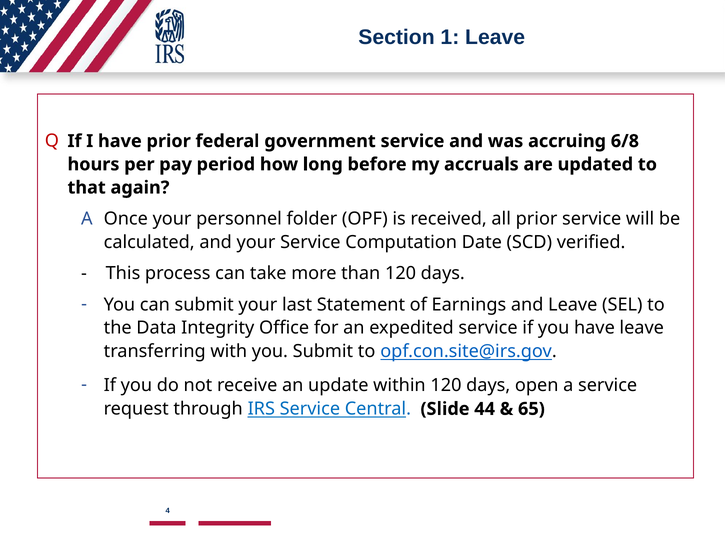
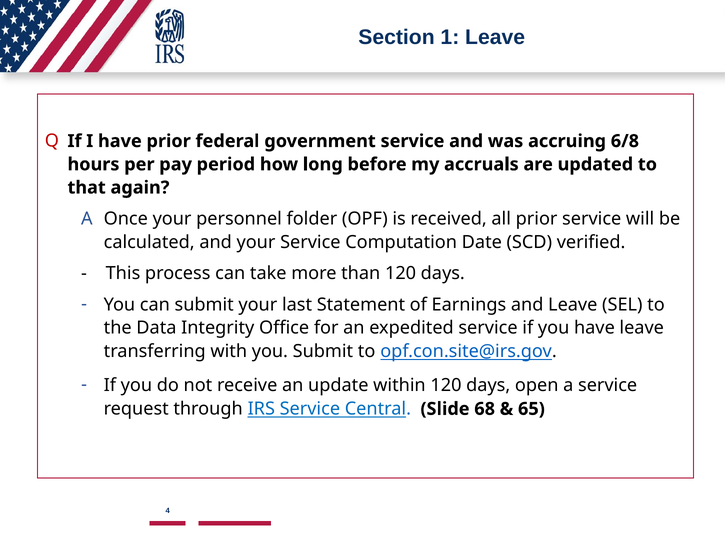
44: 44 -> 68 (485, 409)
